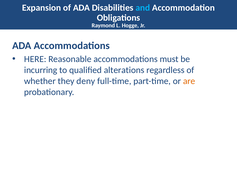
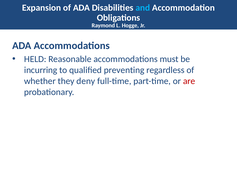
HERE: HERE -> HELD (35, 59)
alterations: alterations -> preventing (124, 70)
are colour: orange -> red (189, 81)
